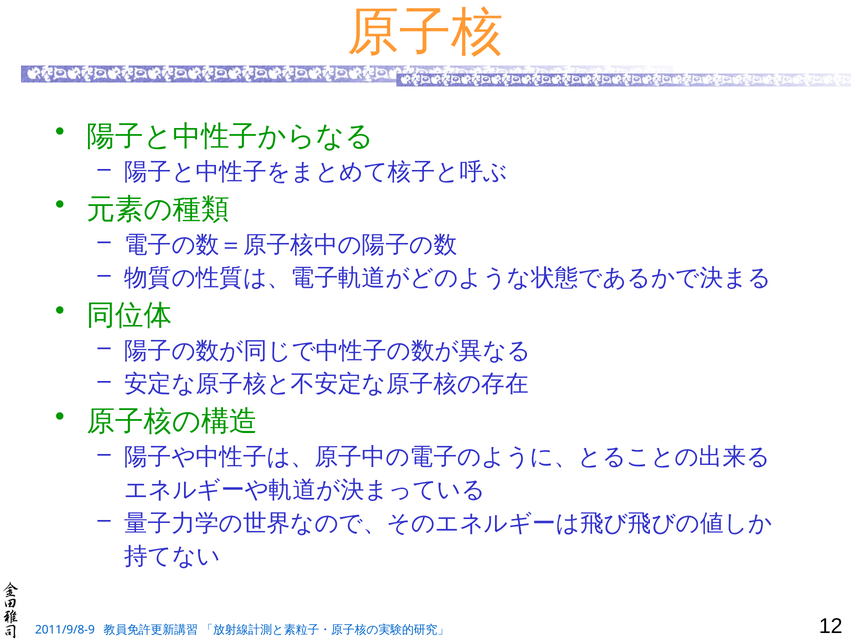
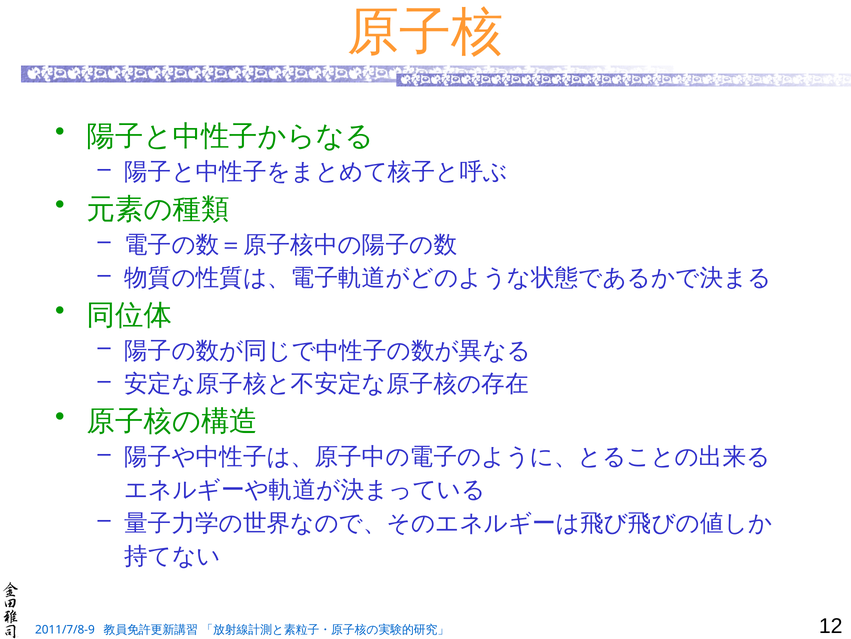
2011/9/8-9: 2011/9/8-9 -> 2011/7/8-9 (65, 629)
